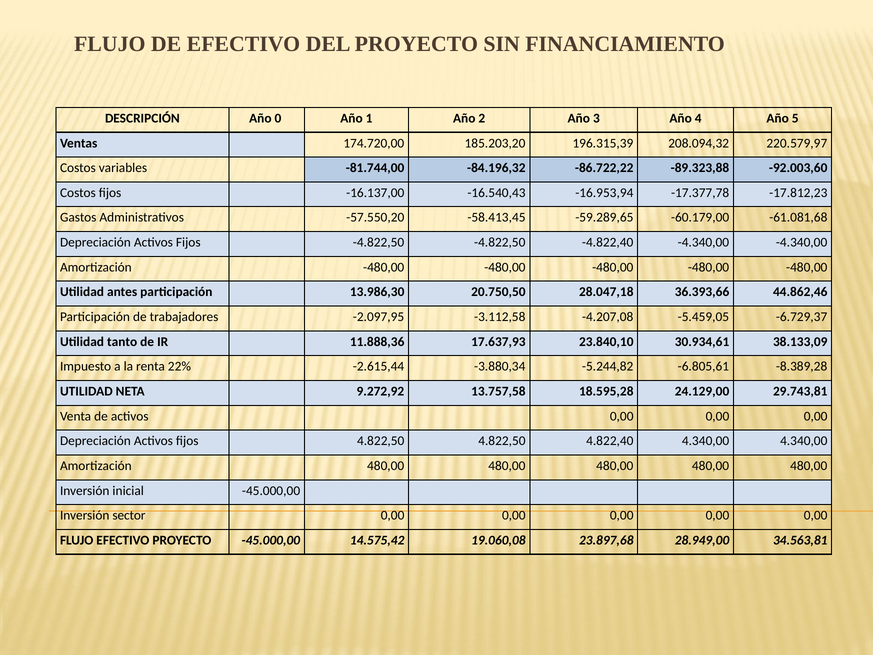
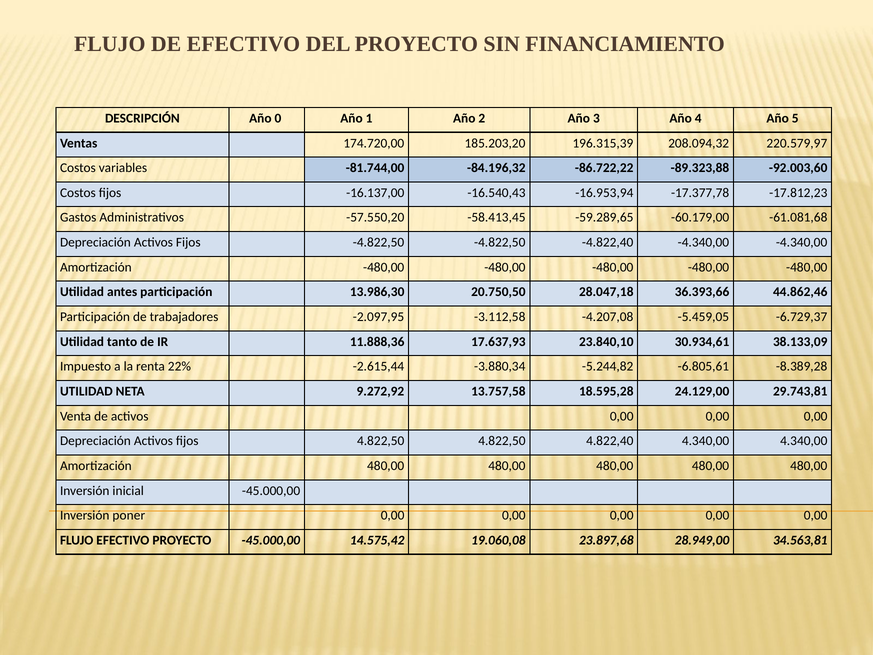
sector: sector -> poner (129, 515)
